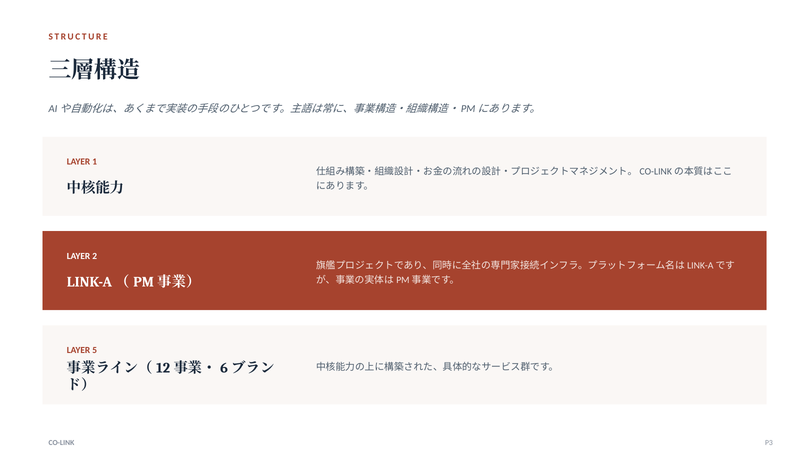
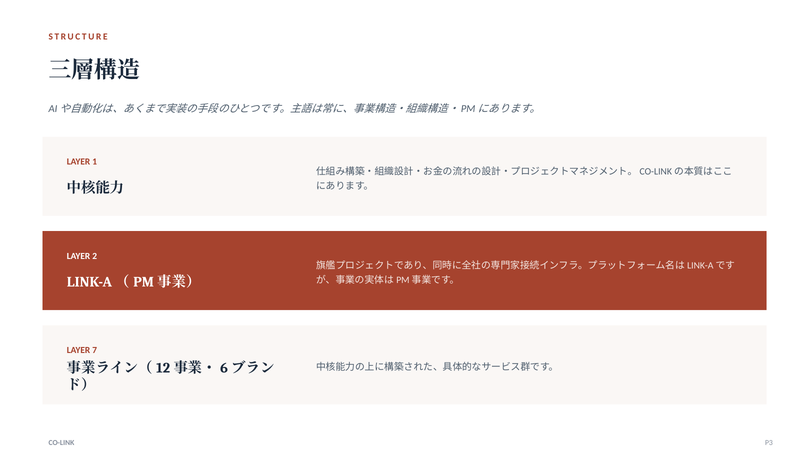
5: 5 -> 7 (95, 350)
